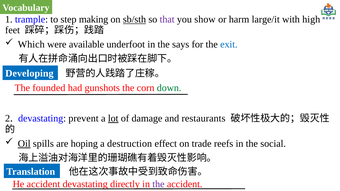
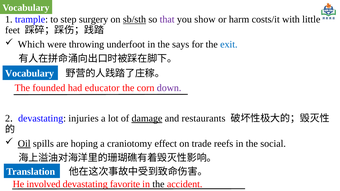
making: making -> surgery (94, 19)
large/it: large/it -> costs/it (266, 19)
high: high -> little (311, 19)
available: available -> throwing (87, 44)
Developing: Developing -> Vocabulary (30, 74)
gunshots: gunshots -> educator (102, 88)
down colour: green -> purple (169, 88)
prevent: prevent -> injuries (84, 118)
lot underline: present -> none (113, 118)
damage underline: none -> present (147, 118)
destruction: destruction -> craniotomy (130, 144)
He accident: accident -> involved (43, 184)
directly: directly -> favorite (125, 184)
the colour: purple -> black (158, 184)
